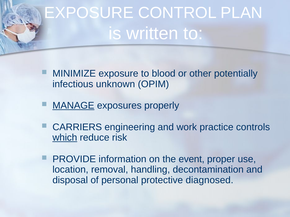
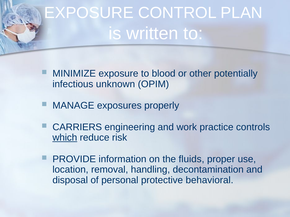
MANAGE underline: present -> none (73, 106)
event: event -> fluids (191, 160)
diagnosed: diagnosed -> behavioral (210, 180)
